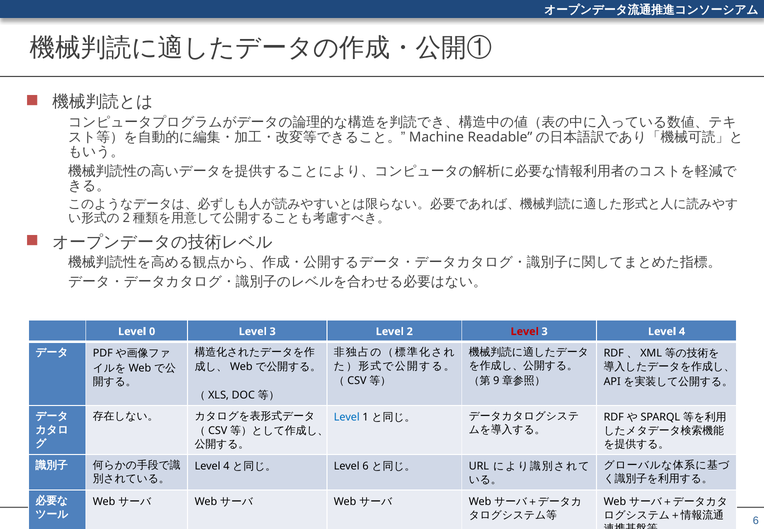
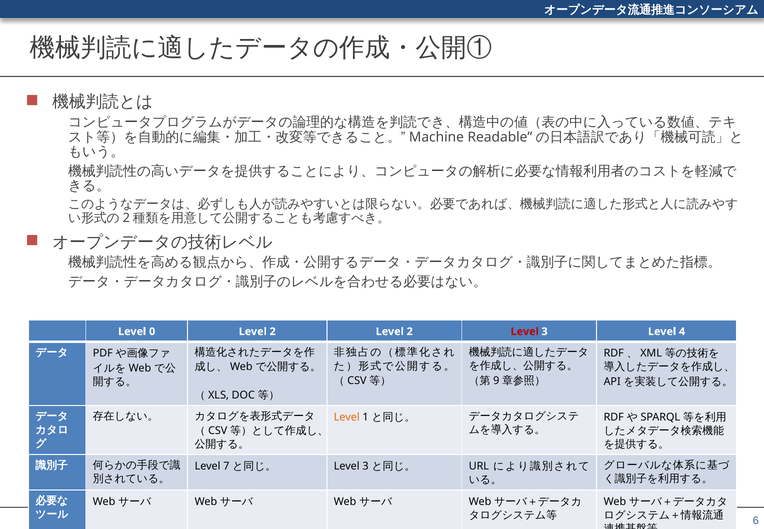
0 Level 3: 3 -> 2 (273, 331)
Level colour: blue -> orange (347, 417)
4: 4 -> 7 (226, 466)
6: 6 -> 3 (366, 466)
